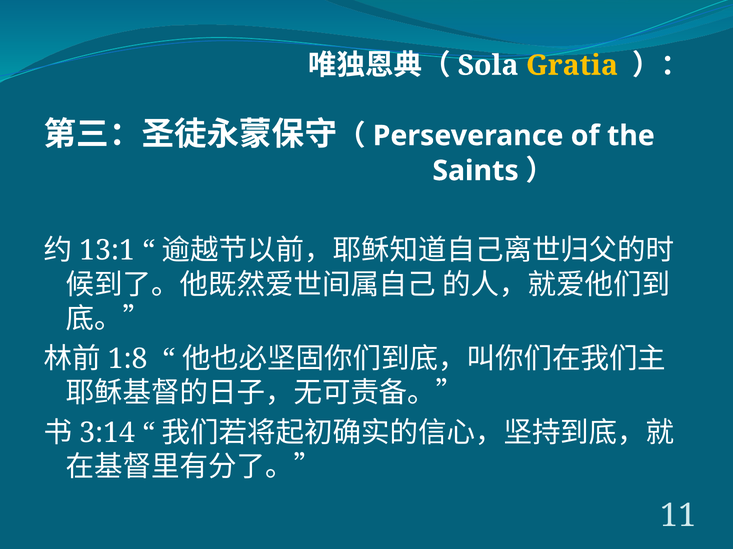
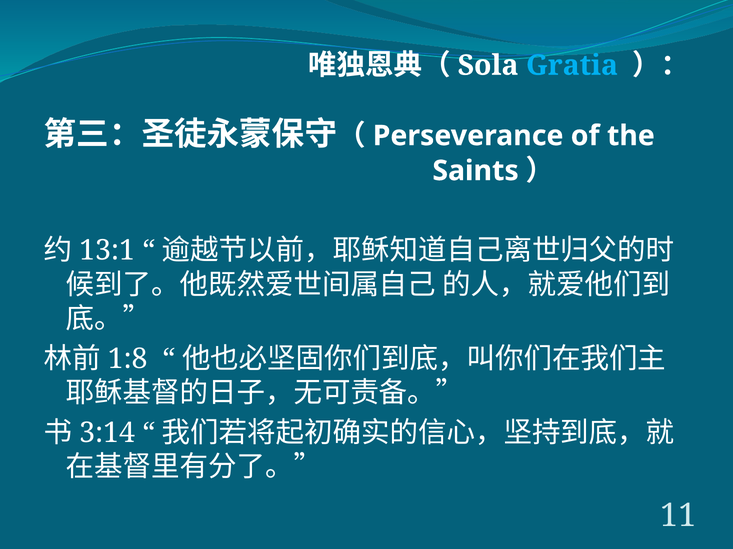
Gratia colour: yellow -> light blue (572, 65)
